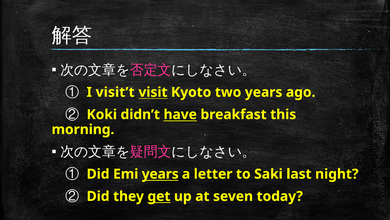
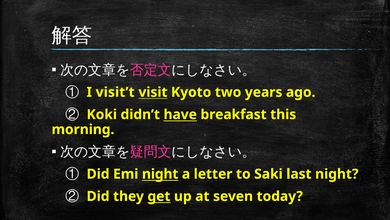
Emi years: years -> night (160, 174)
